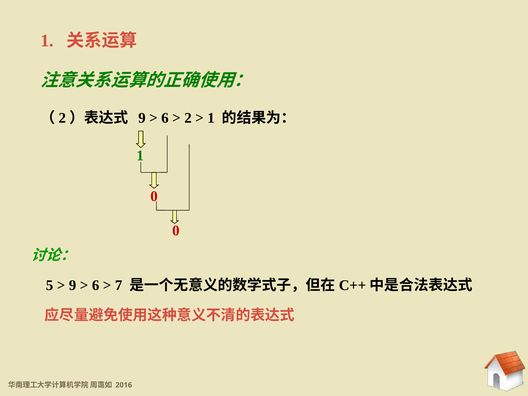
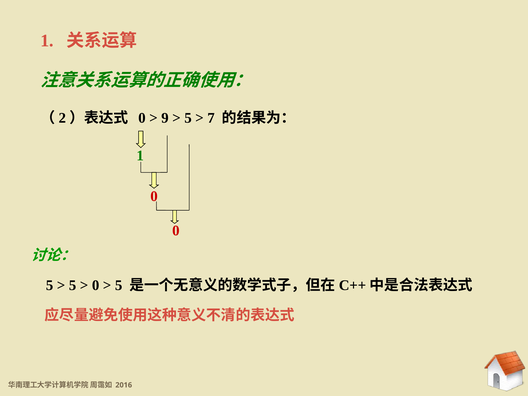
9: 9 -> 0 (142, 118)
6: 6 -> 9 (165, 118)
2: 2 -> 5 (188, 118)
1: 1 -> 7 (211, 118)
9: 9 -> 5 (73, 285)
6: 6 -> 0 (96, 285)
7: 7 -> 5 (119, 285)
